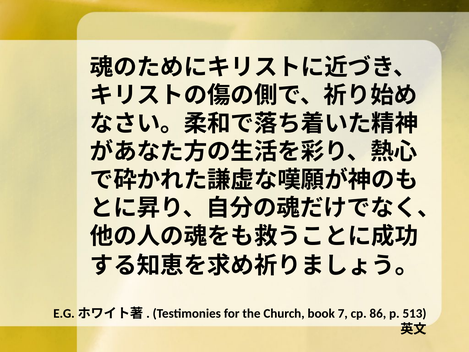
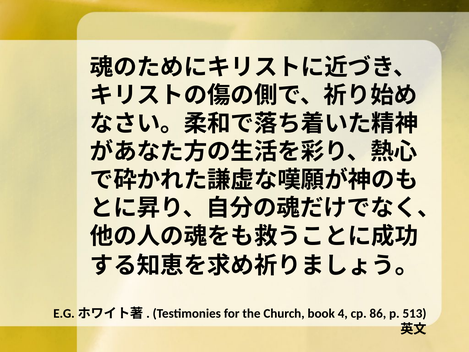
7: 7 -> 4 (343, 313)
